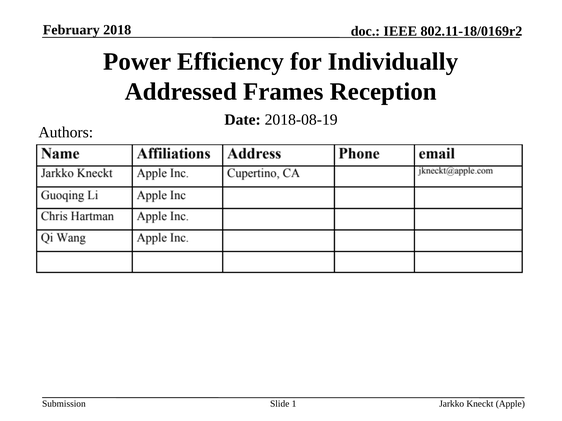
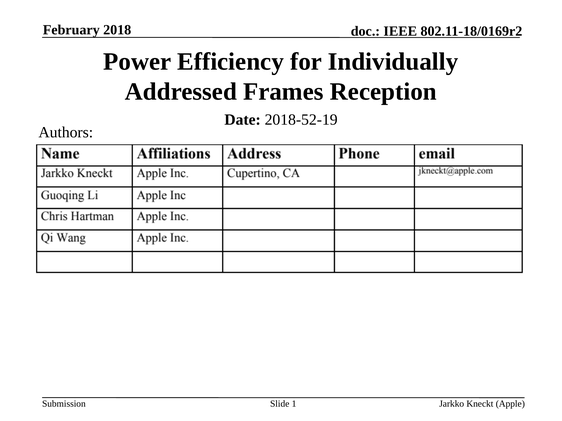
2018-08-19: 2018-08-19 -> 2018-52-19 (301, 120)
